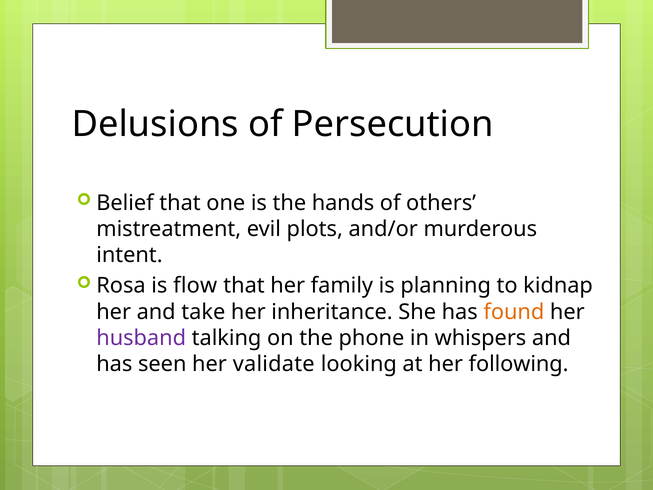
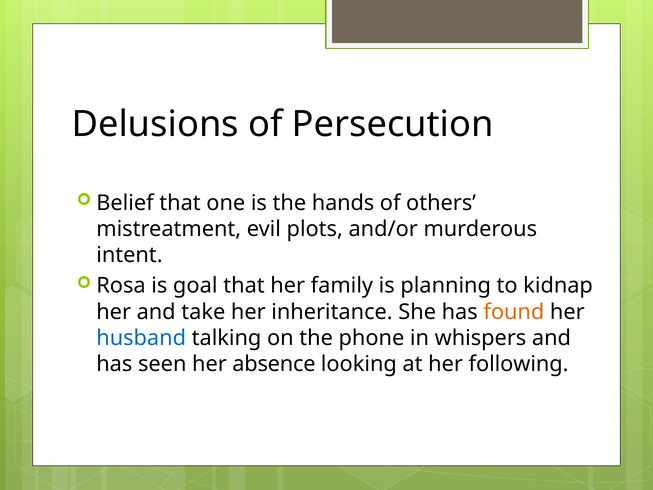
flow: flow -> goal (195, 286)
husband colour: purple -> blue (141, 338)
validate: validate -> absence (274, 364)
